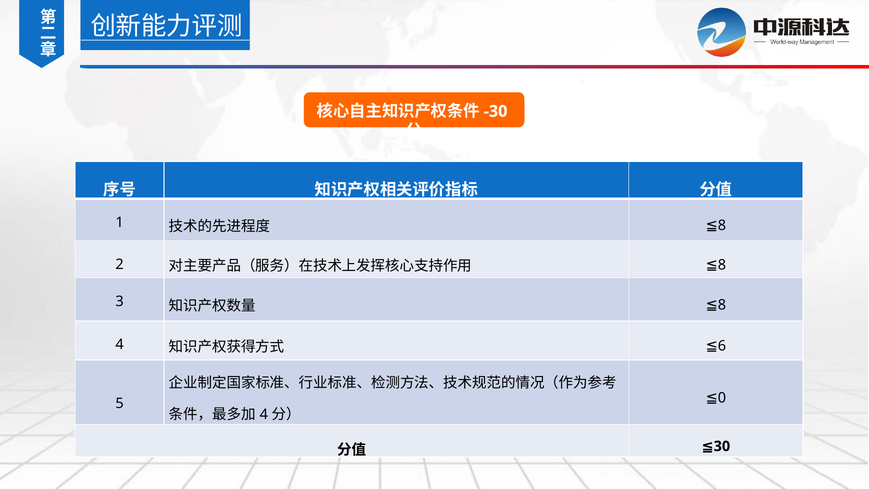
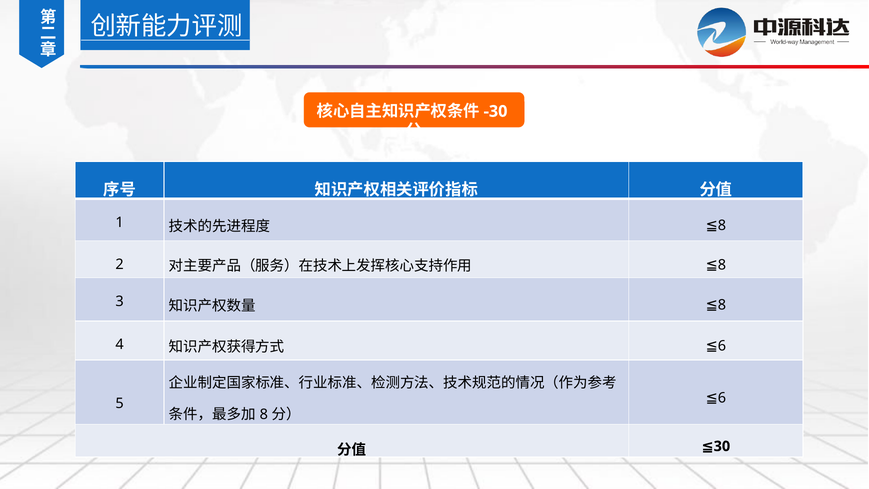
0: 0 -> 6 (722, 398)
4: 4 -> 8 (264, 414)
